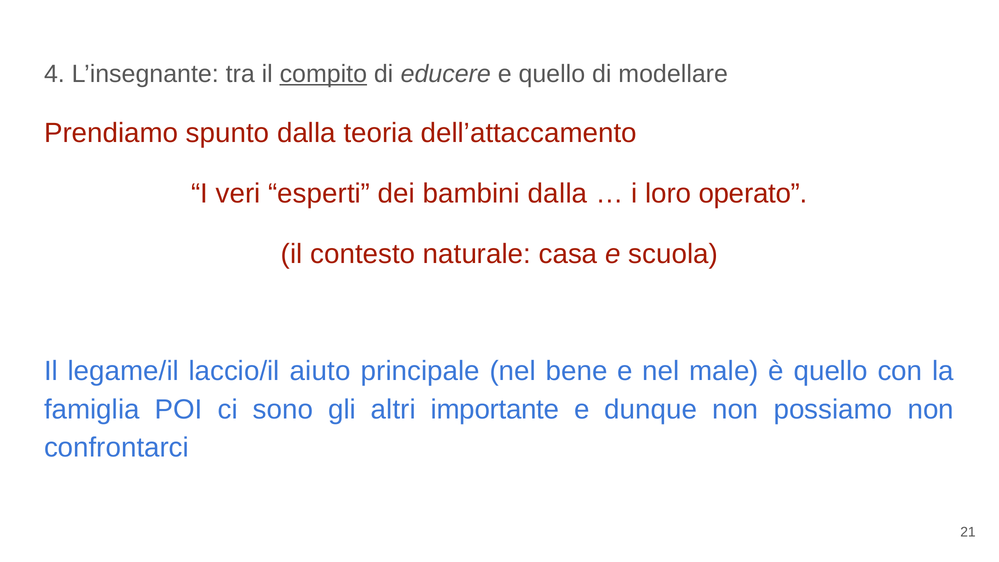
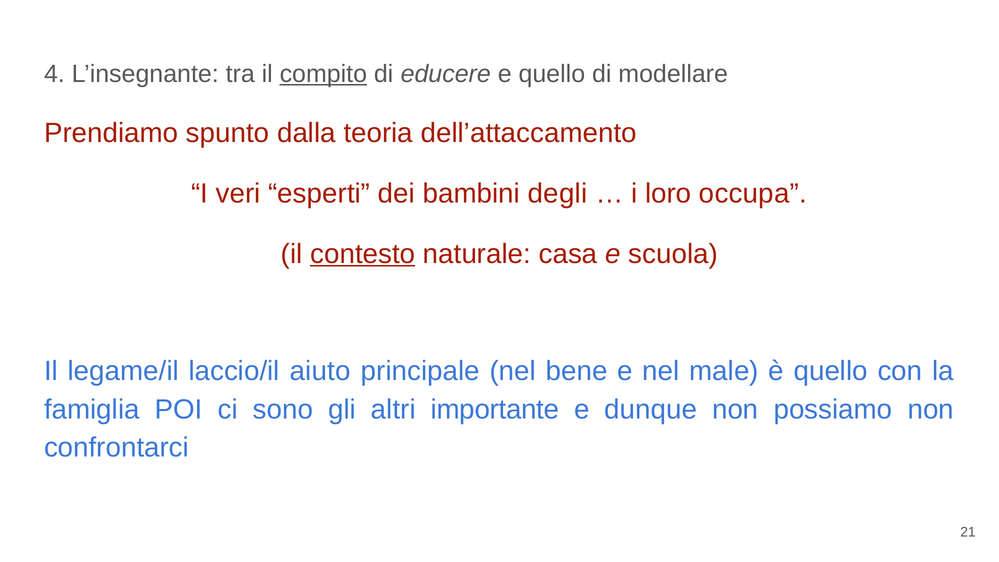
bambini dalla: dalla -> degli (558, 193)
operato: operato -> occupa (753, 193)
contesto underline: none -> present (363, 254)
